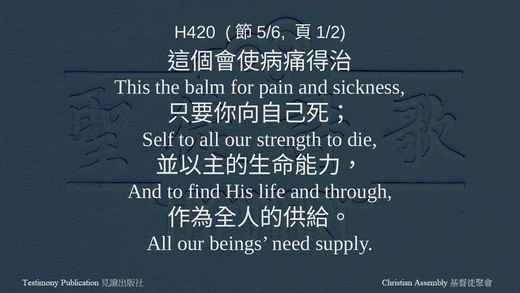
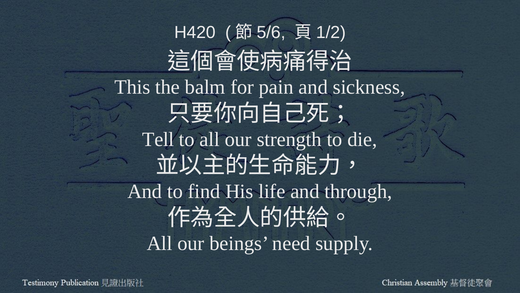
Self: Self -> Tell (158, 139)
